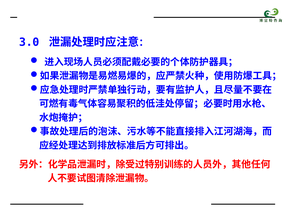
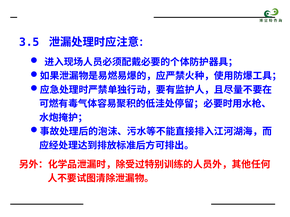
3.0: 3.0 -> 3.5 (29, 42)
